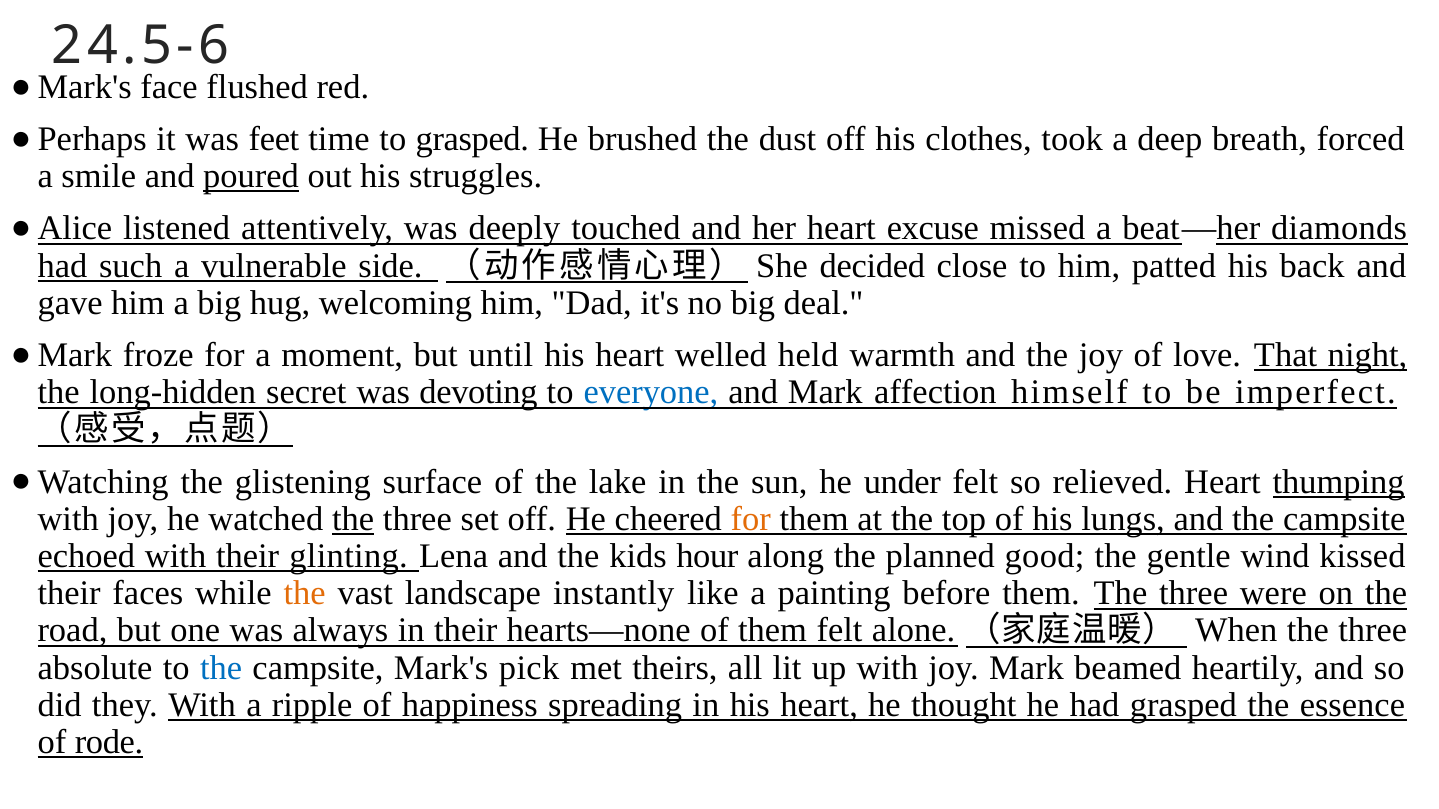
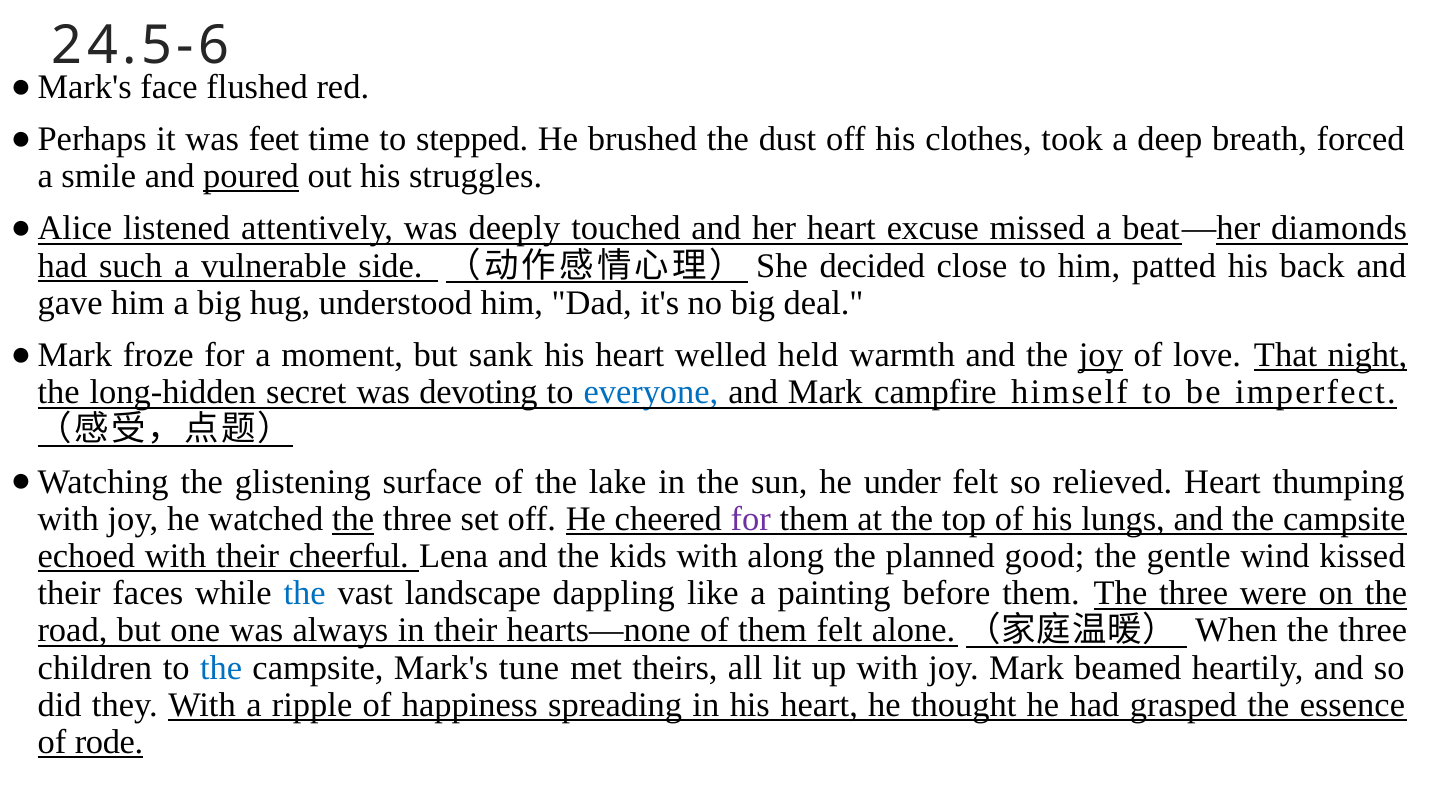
to grasped: grasped -> stepped (472, 139)
welcoming: welcoming -> understood (395, 303)
until: until -> sank (501, 355)
joy underline: none -> present (1101, 355)
affection: affection -> campfire (935, 393)
thumping underline: present -> none (1339, 482)
for colour: orange -> purple (751, 519)
glinting: glinting -> cheerful (349, 556)
kids hour: hour -> with (707, 556)
the colour: orange -> blue (305, 594)
instantly: instantly -> dappling (614, 594)
absolute: absolute -> children (95, 668)
pick: pick -> tune (529, 668)
